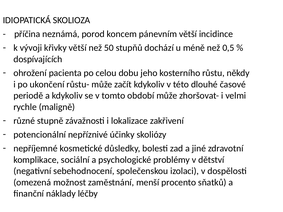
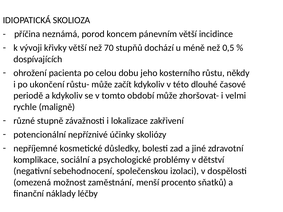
50: 50 -> 70 (109, 48)
